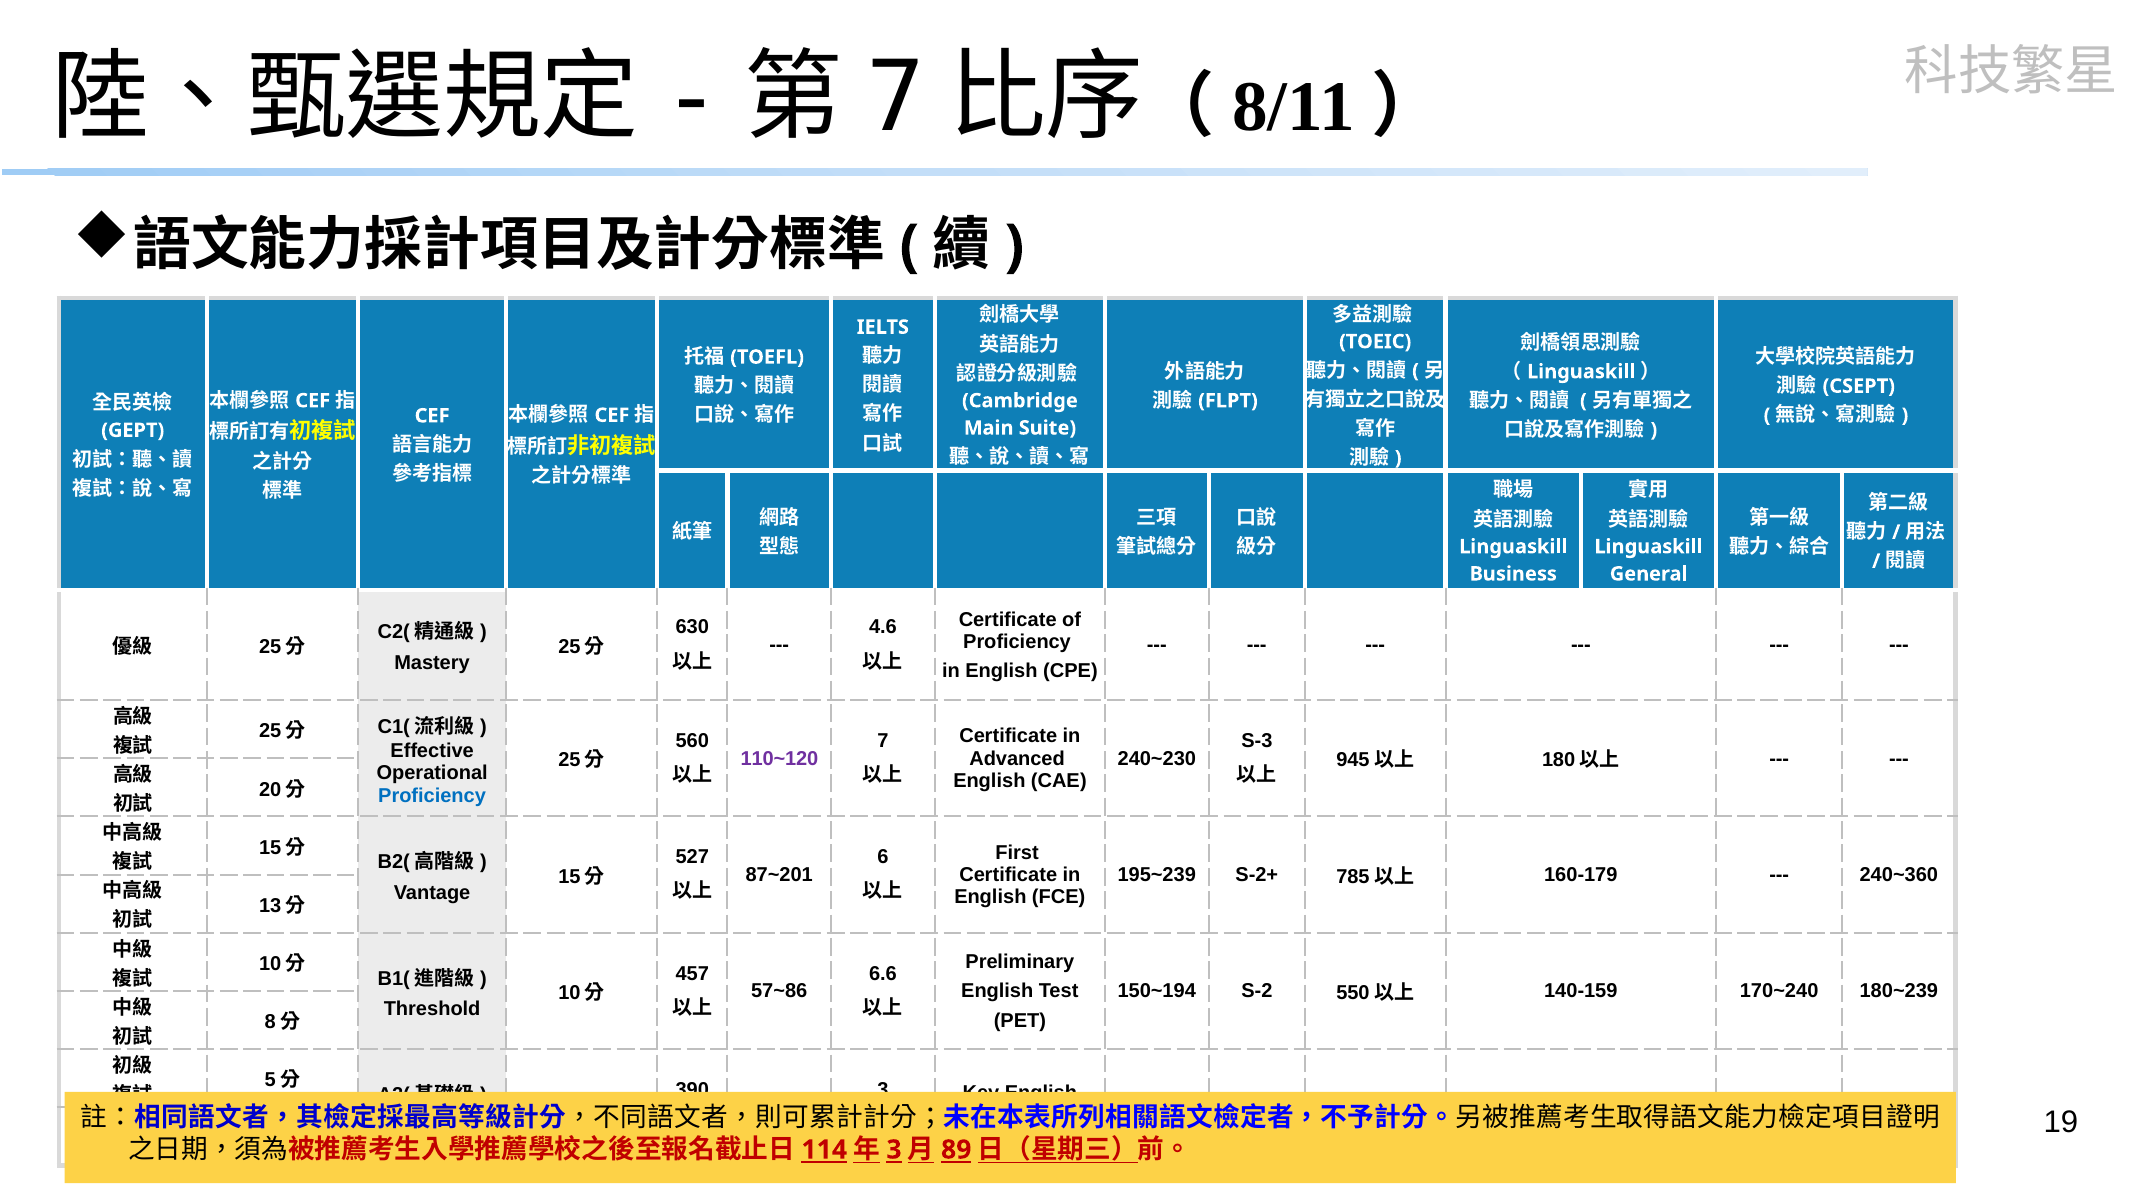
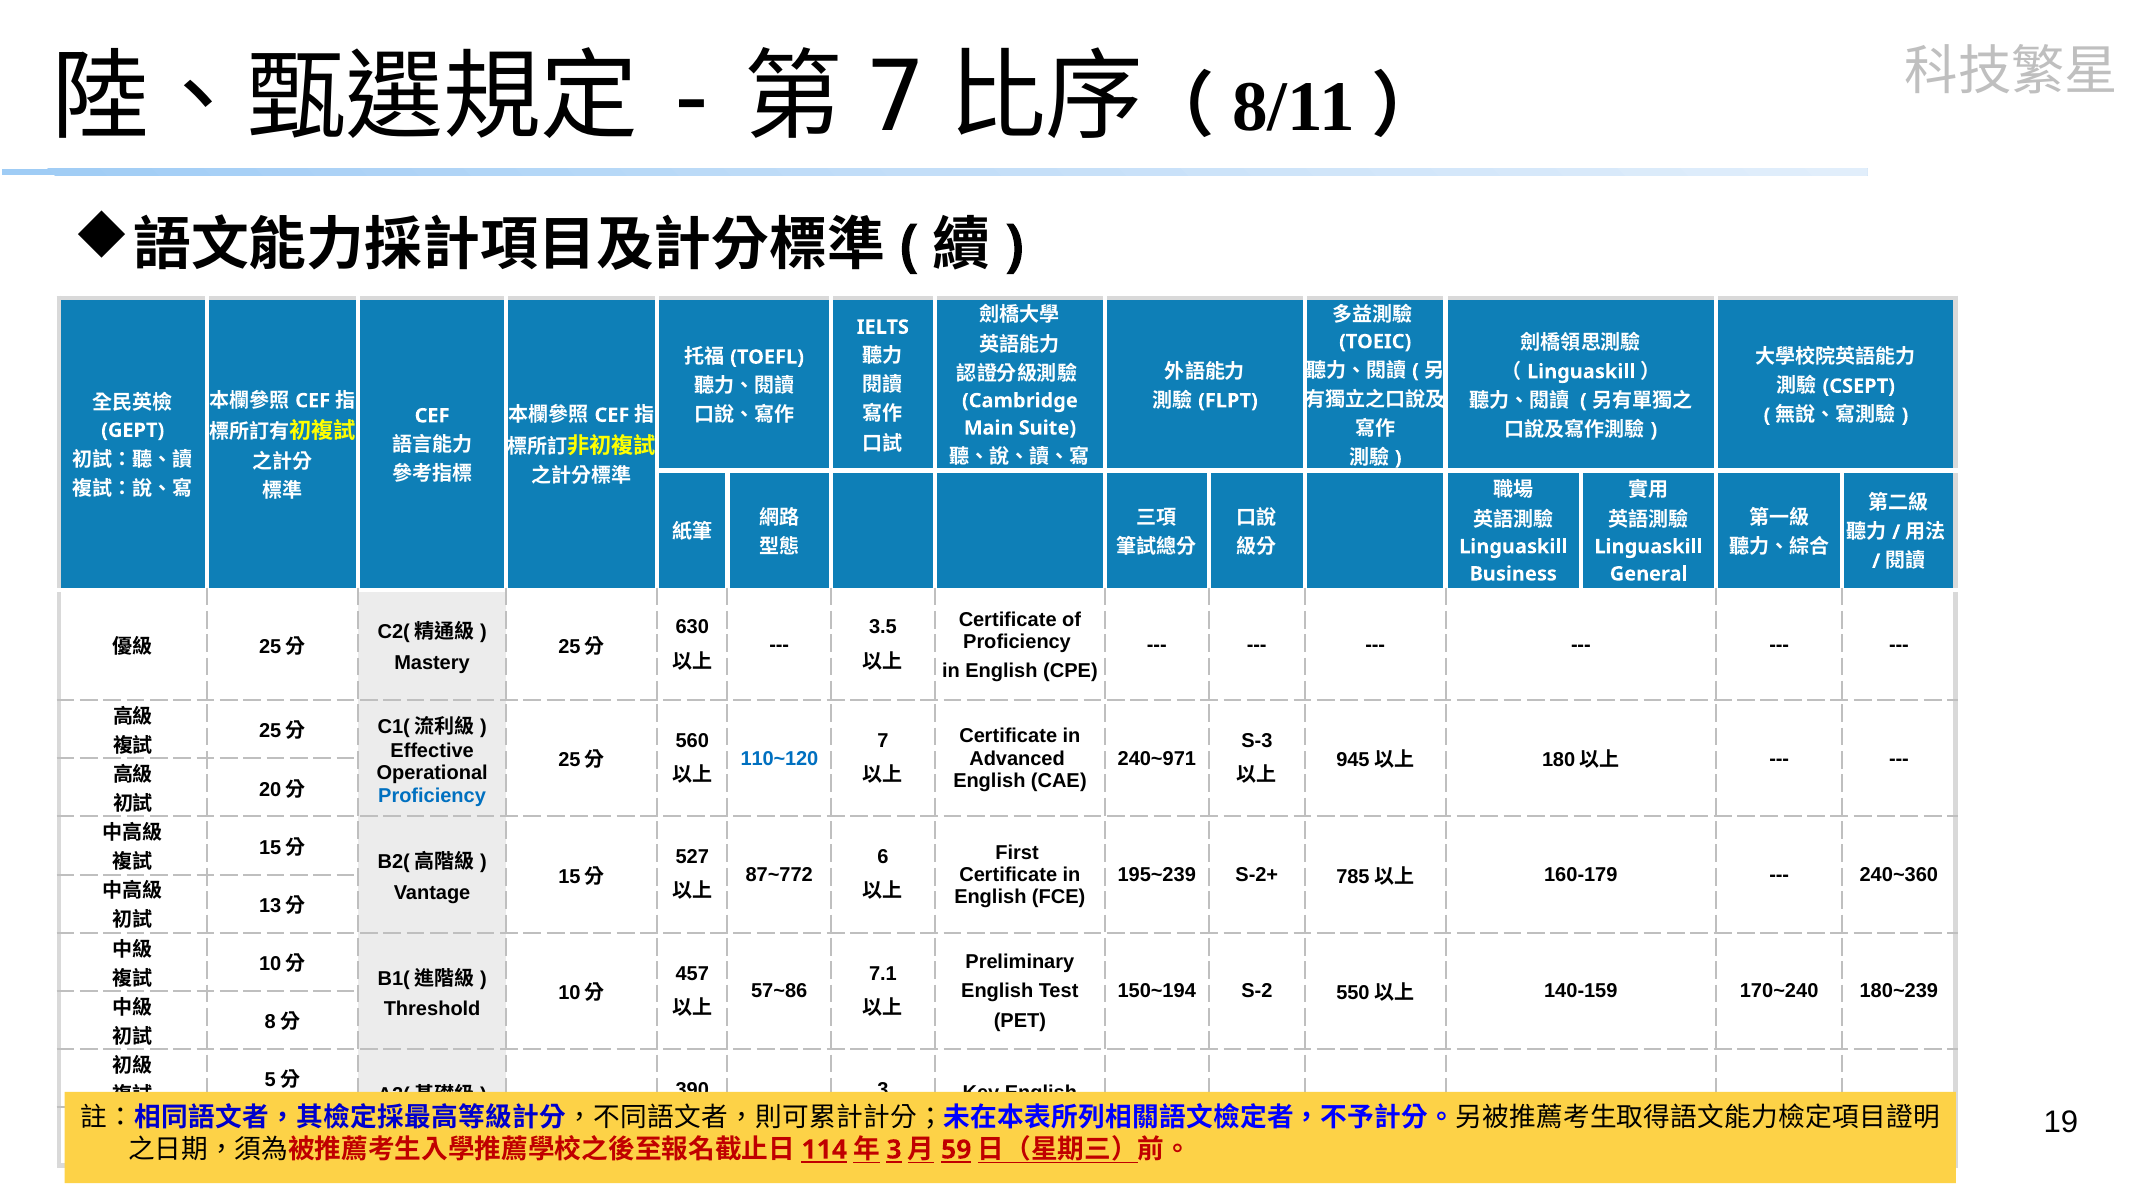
4.6: 4.6 -> 3.5 (883, 627)
110~120 colour: purple -> blue (779, 758)
240~230: 240~230 -> 240~971 (1157, 758)
87~201: 87~201 -> 87~772 (779, 874)
6.6: 6.6 -> 7.1 (883, 973)
89: 89 -> 59 (956, 1149)
